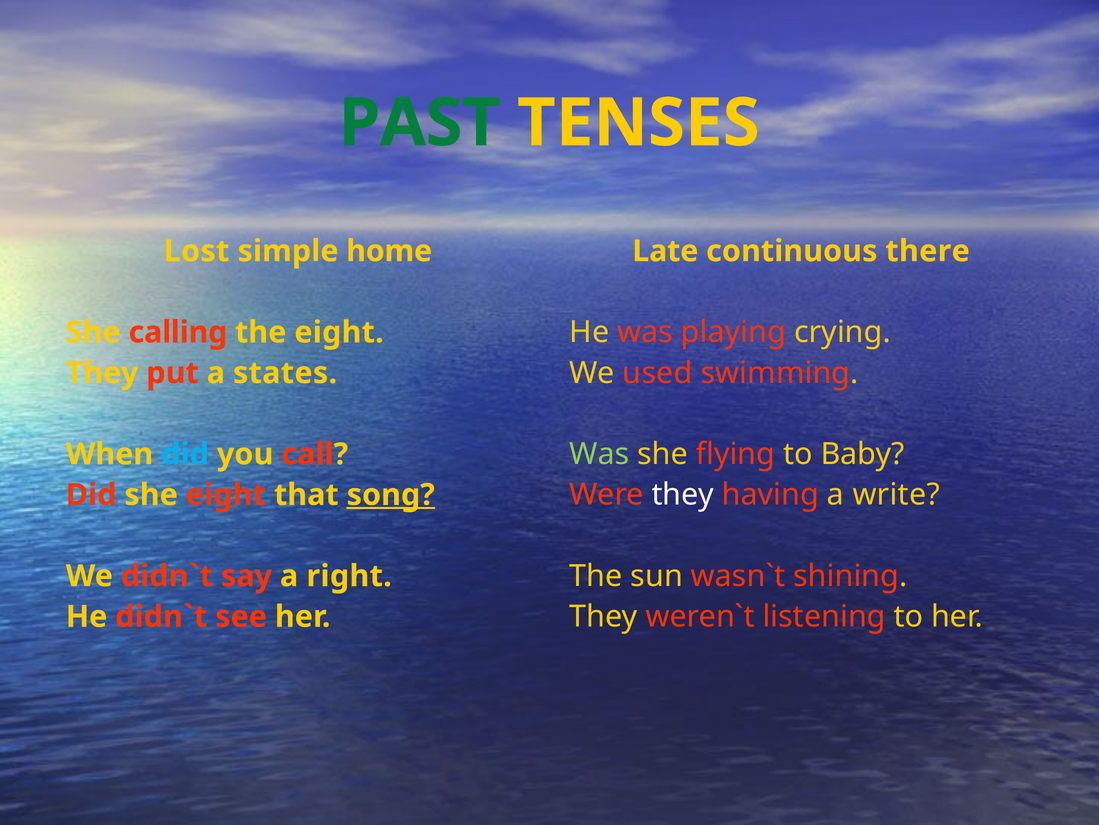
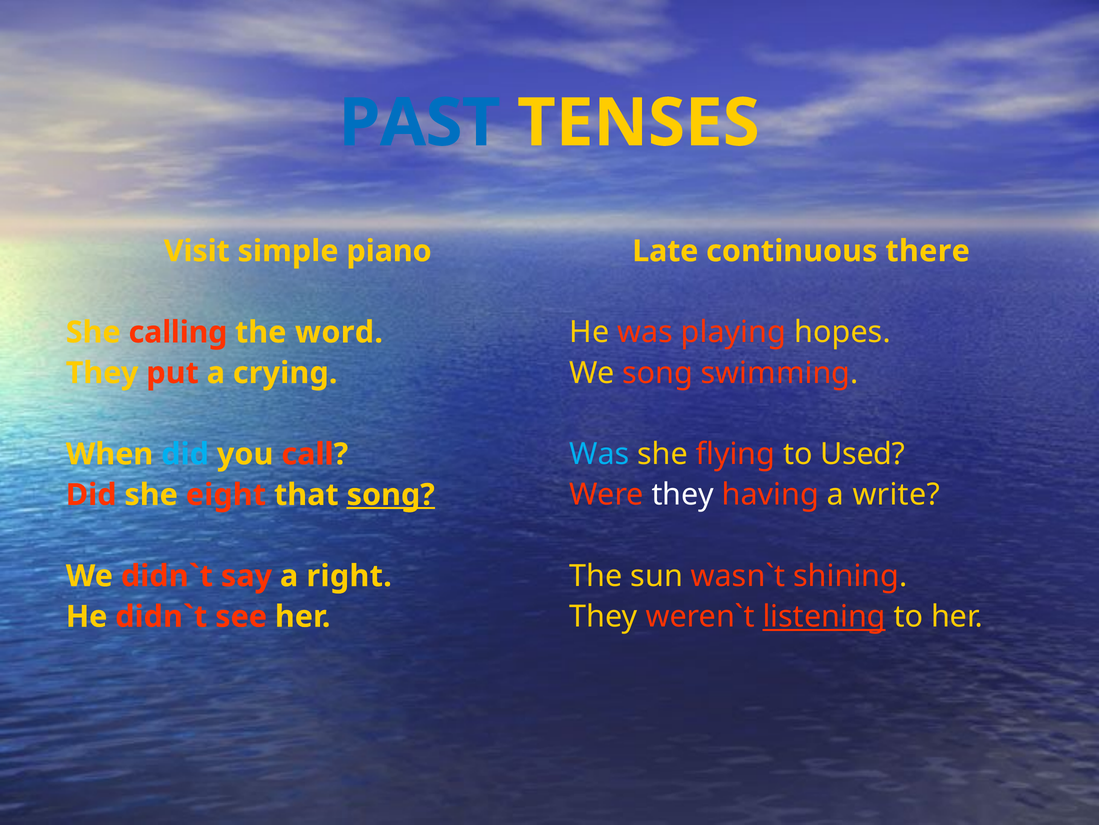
PAST colour: green -> blue (420, 123)
Lost: Lost -> Visit (197, 251)
home: home -> piano (389, 251)
crying: crying -> hopes (842, 332)
the eight: eight -> word (339, 332)
We used: used -> song (658, 373)
states: states -> crying (285, 373)
Was colour: light green -> light blue (599, 454)
Baby: Baby -> Used (863, 454)
listening underline: none -> present (824, 616)
